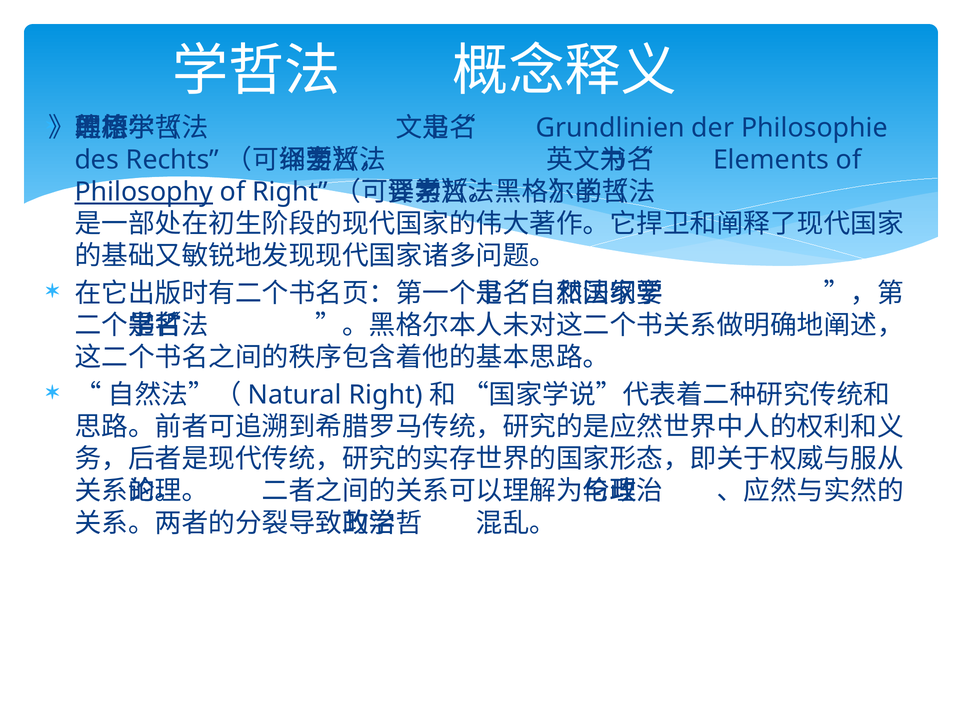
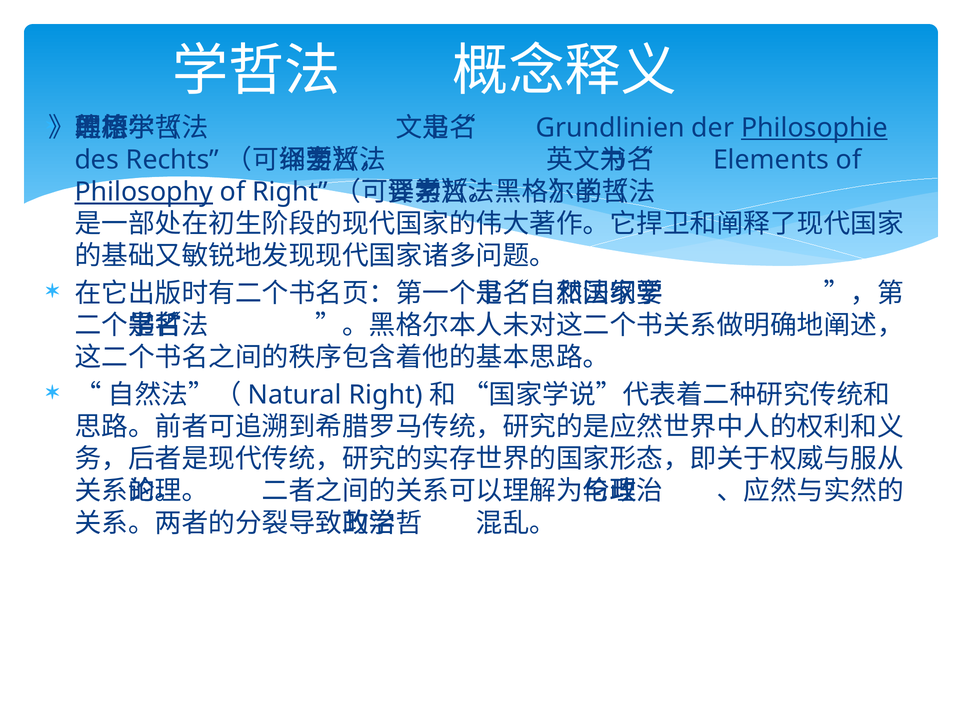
Philosophie underline: none -> present (814, 128)
